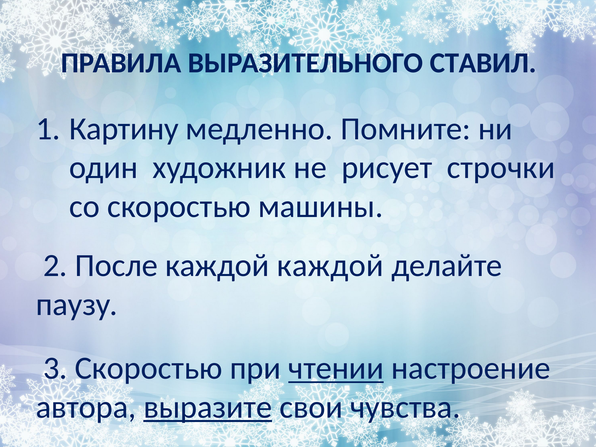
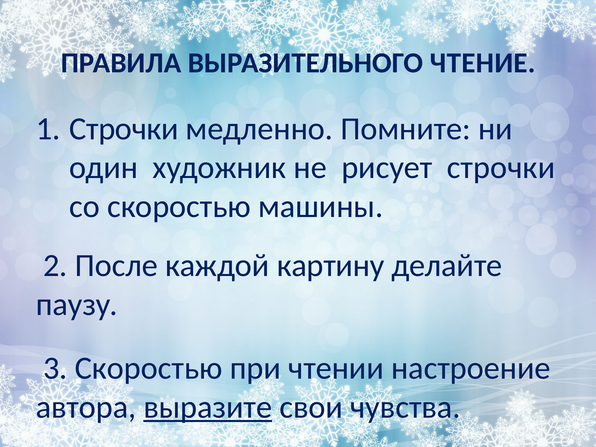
СТАВИЛ: СТАВИЛ -> ЧТЕНИЕ (483, 63)
Картину: Картину -> Строчки (124, 129)
каждой каждой: каждой -> картину (331, 266)
чтении underline: present -> none (336, 368)
